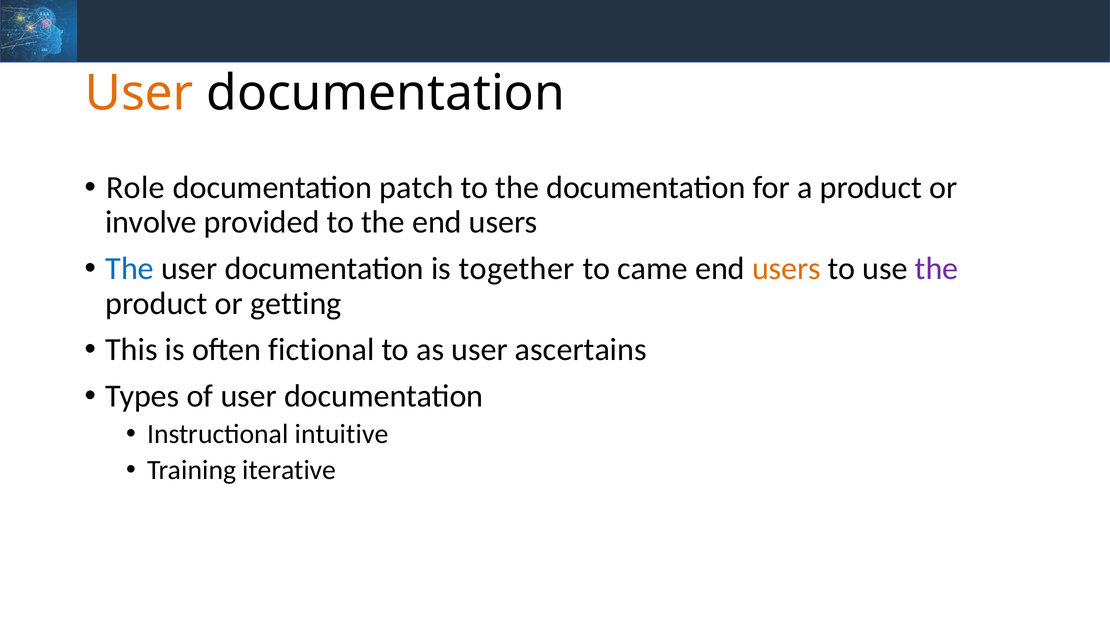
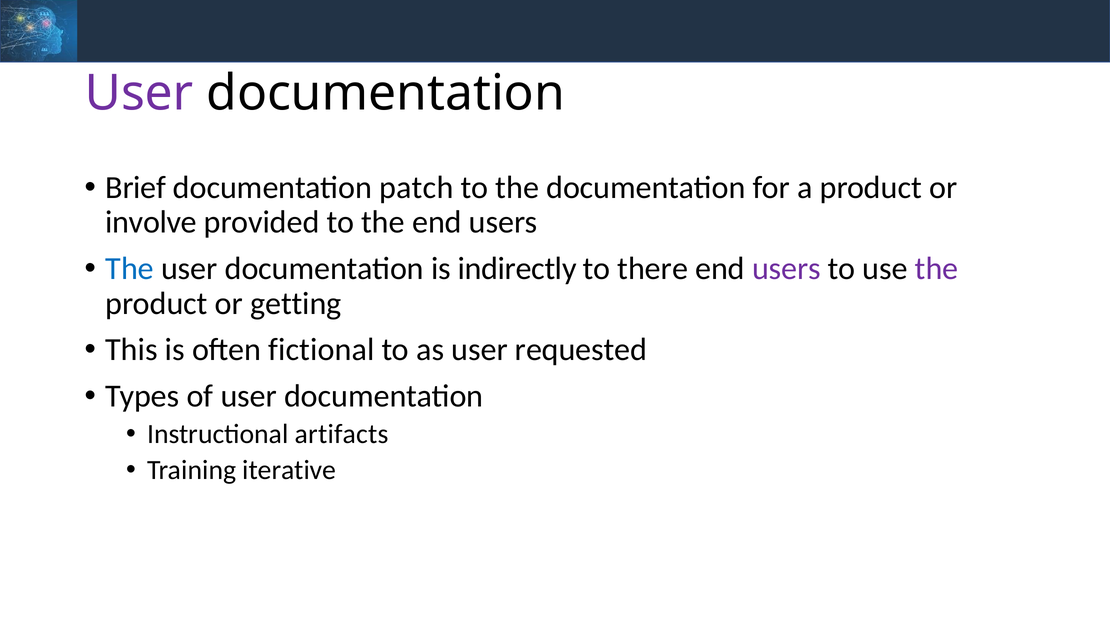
User colour: orange -> purple (139, 93)
Role: Role -> Brief (136, 187)
together: together -> indirectly (517, 268)
came: came -> there (653, 268)
users colour: orange -> purple (786, 268)
ascertains: ascertains -> requested (581, 349)
intuitive: intuitive -> artifacts (342, 434)
